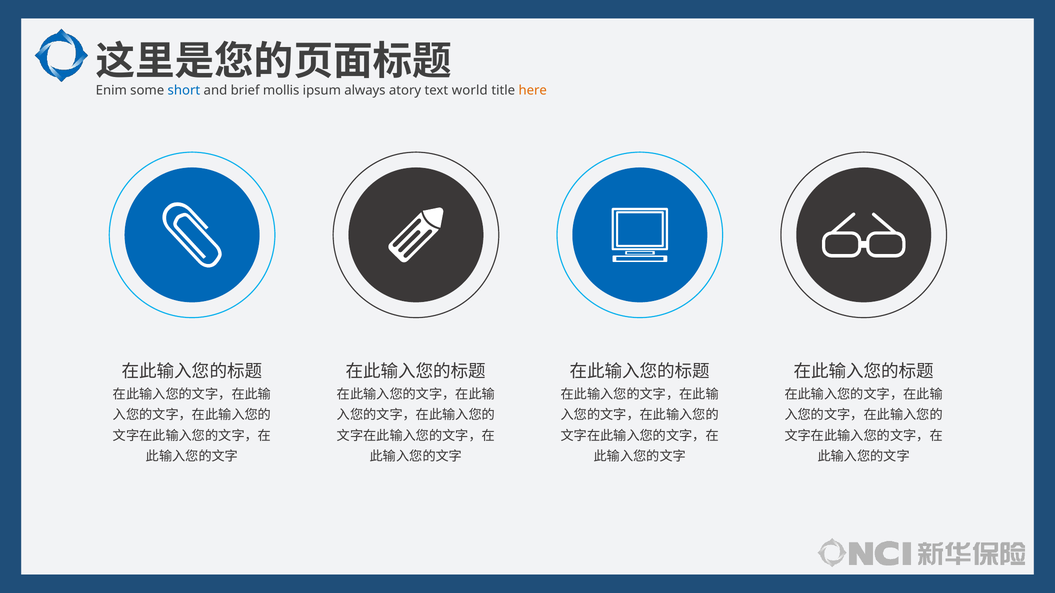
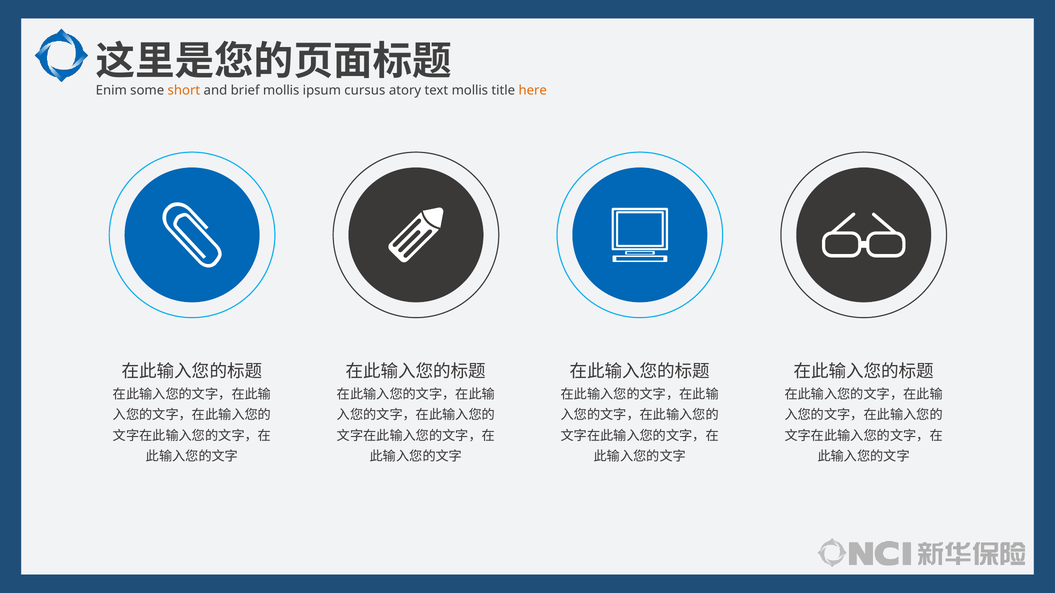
short colour: blue -> orange (184, 90)
always: always -> cursus (365, 90)
text world: world -> mollis (470, 90)
